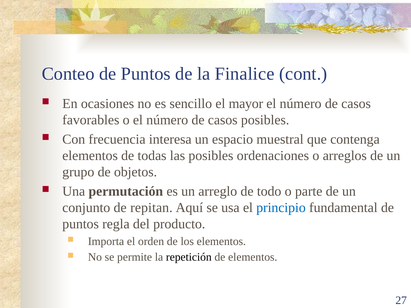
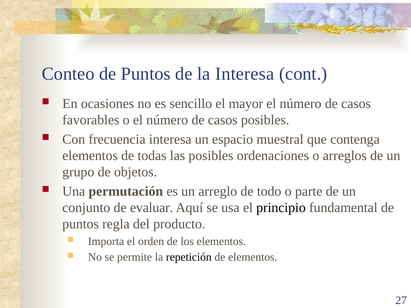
la Finalice: Finalice -> Interesa (245, 74)
repitan: repitan -> evaluar (152, 208)
principio colour: blue -> black (281, 208)
